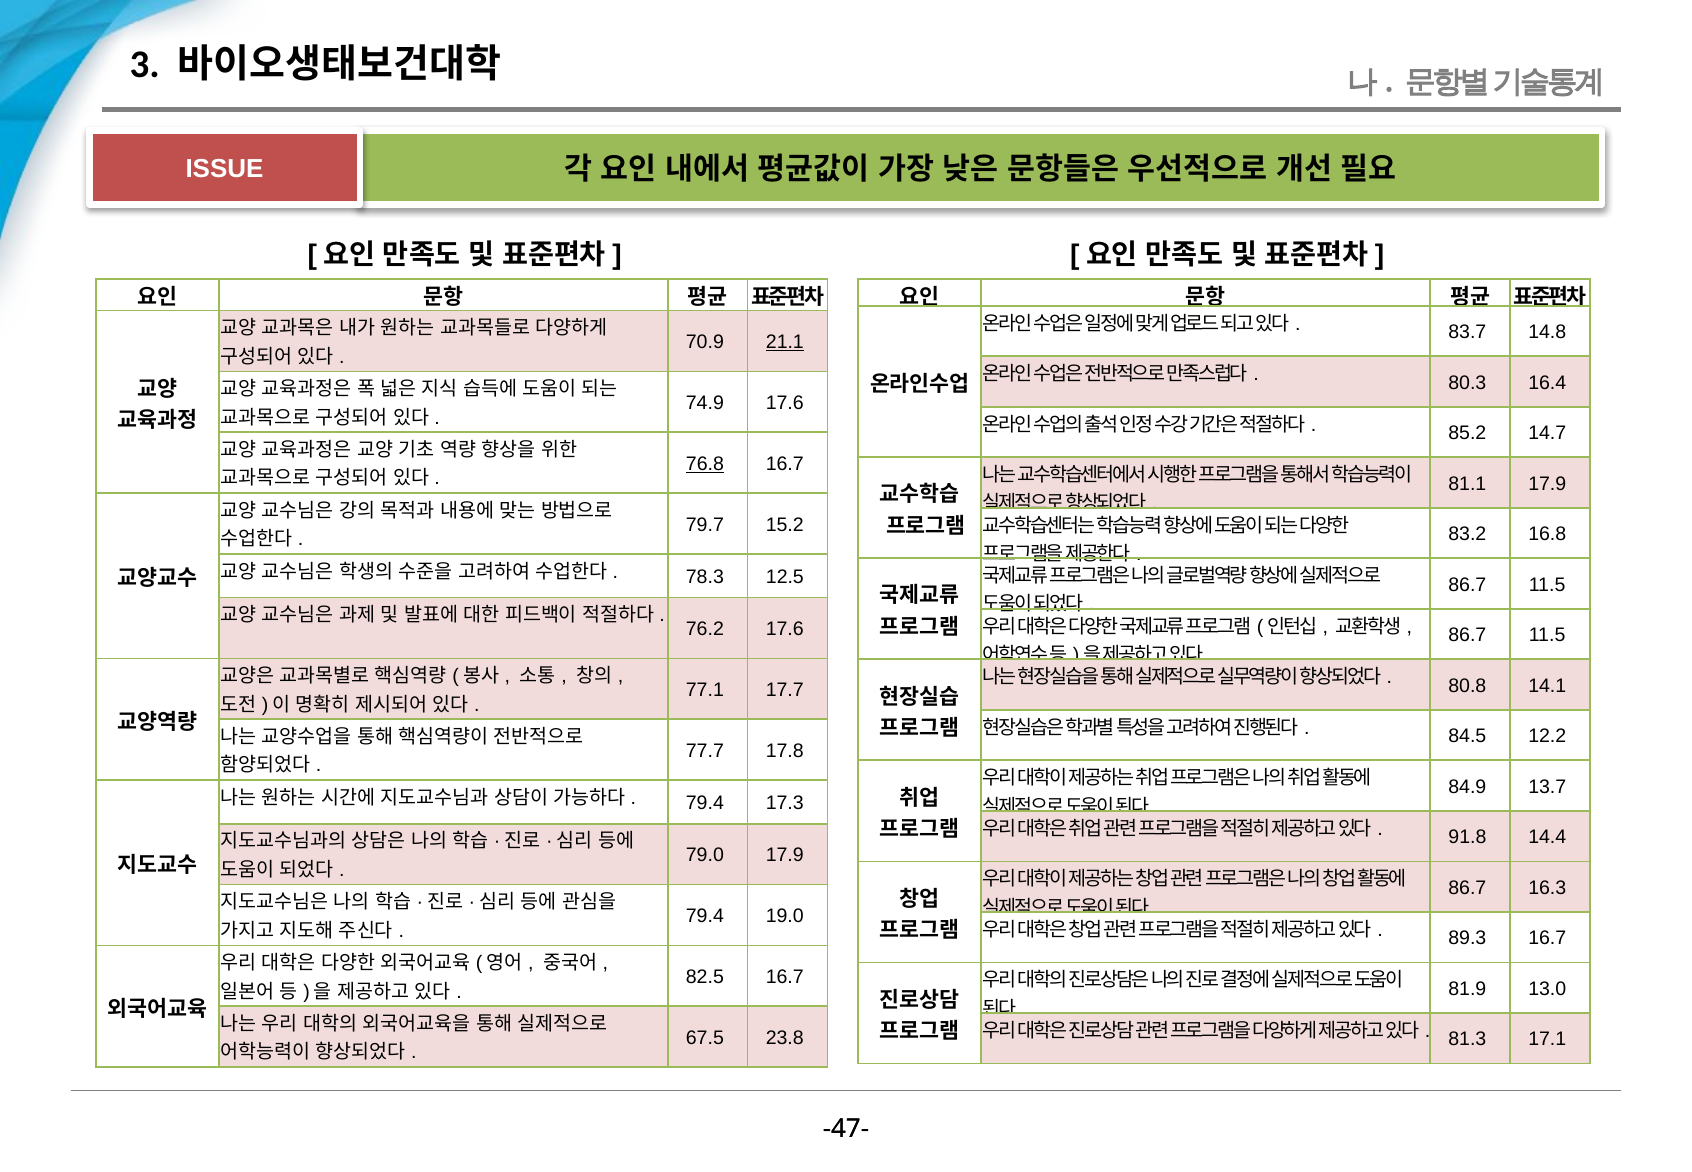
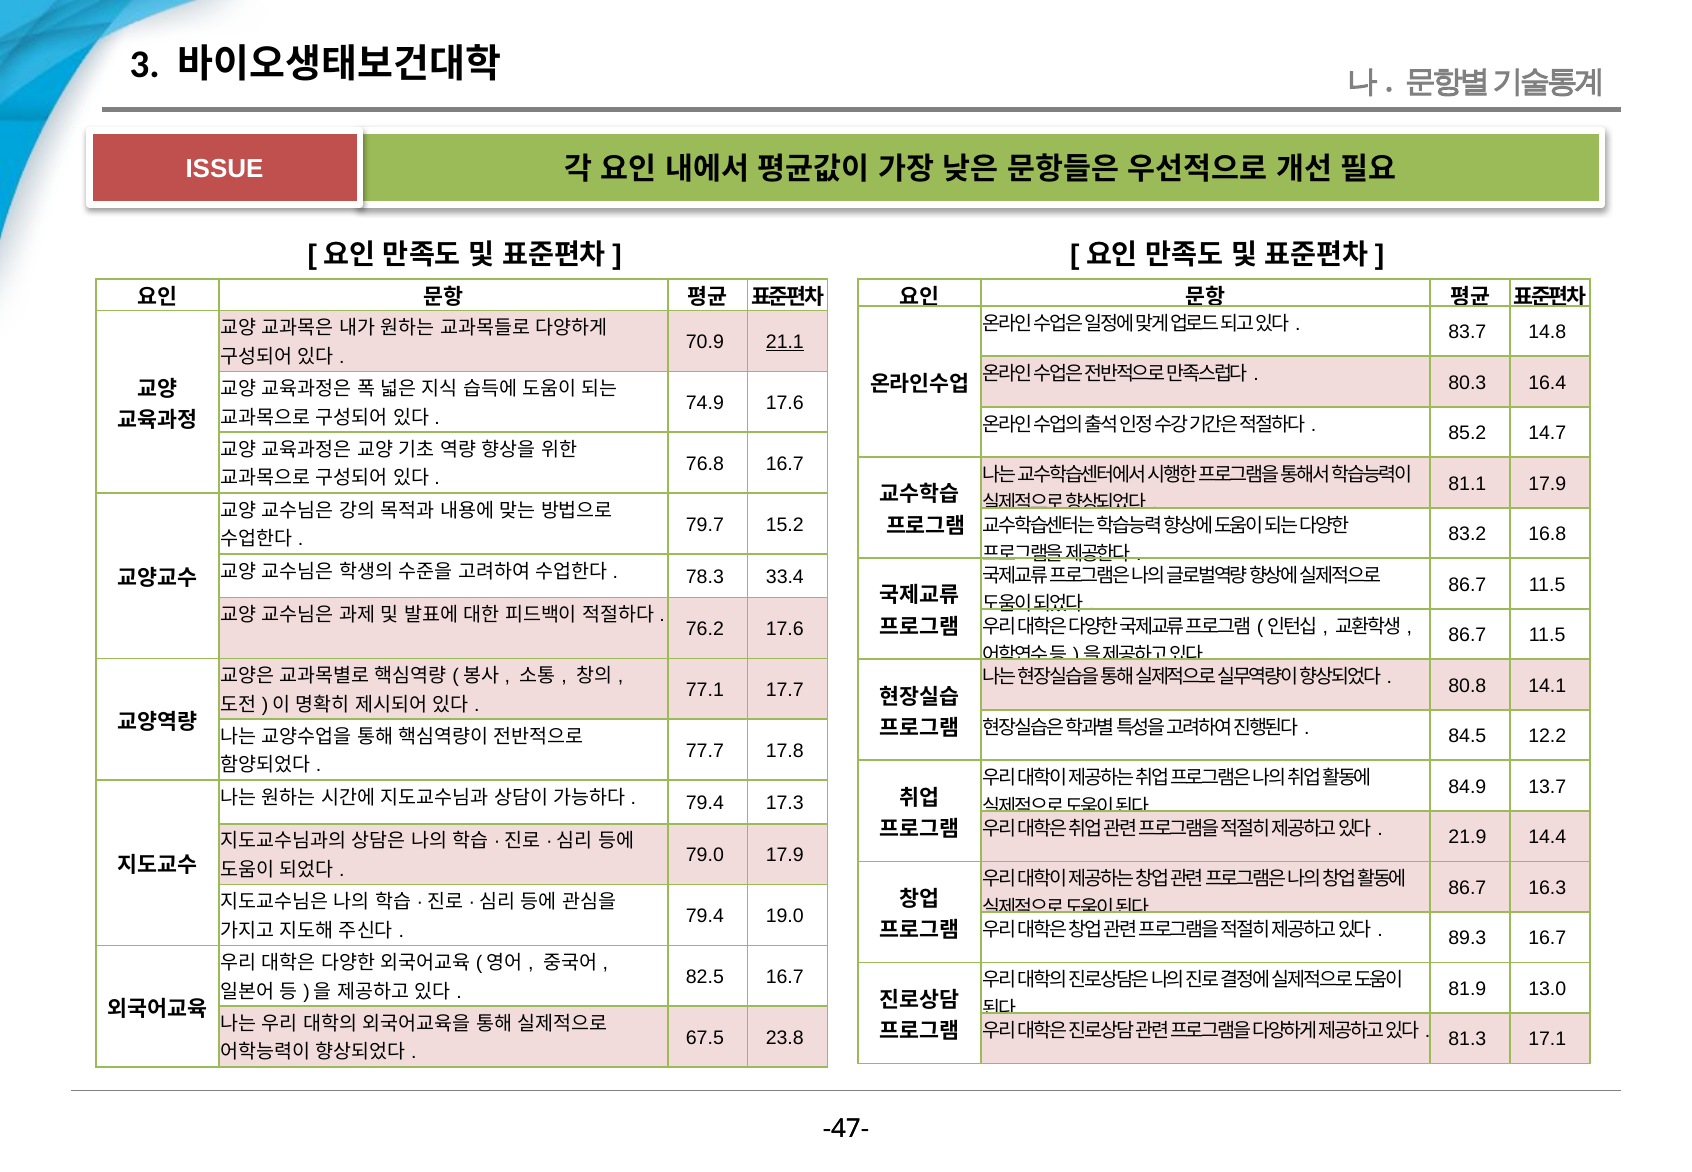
76.8 underline: present -> none (705, 464)
12.5: 12.5 -> 33.4 (785, 577)
91.8: 91.8 -> 21.9 (1467, 837)
